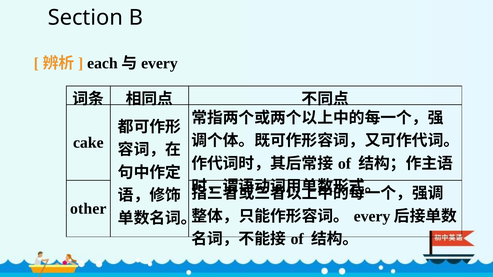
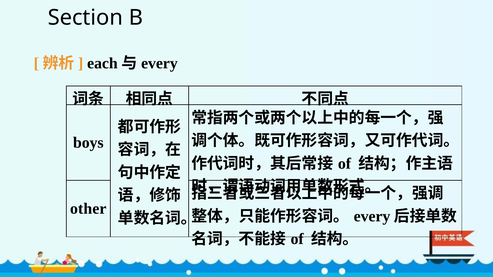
cake: cake -> boys (88, 143)
